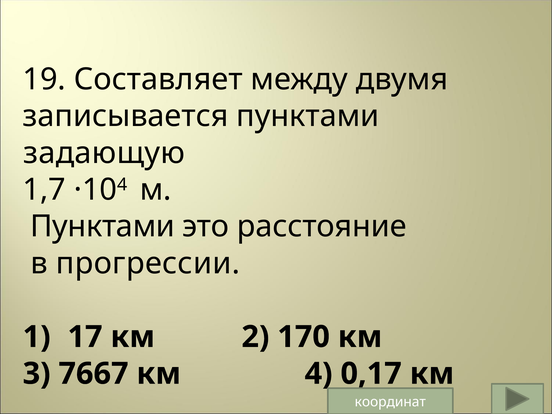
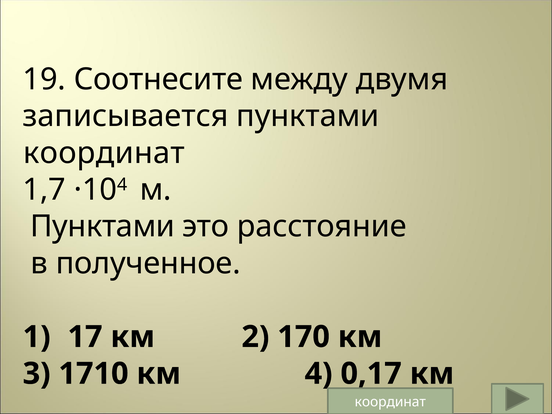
Составляет: Составляет -> Соотнесите (158, 79)
задающую: задающую -> координат (104, 153)
прогрессии: прогрессии -> полученное (148, 263)
7667: 7667 -> 1710 (94, 374)
